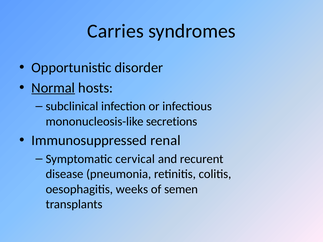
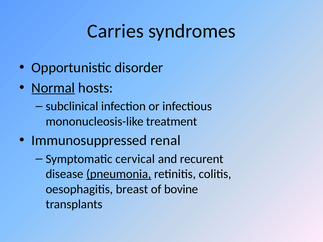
secretions: secretions -> treatment (172, 121)
pneumonia underline: none -> present (119, 174)
weeks: weeks -> breast (132, 189)
semen: semen -> bovine (181, 189)
